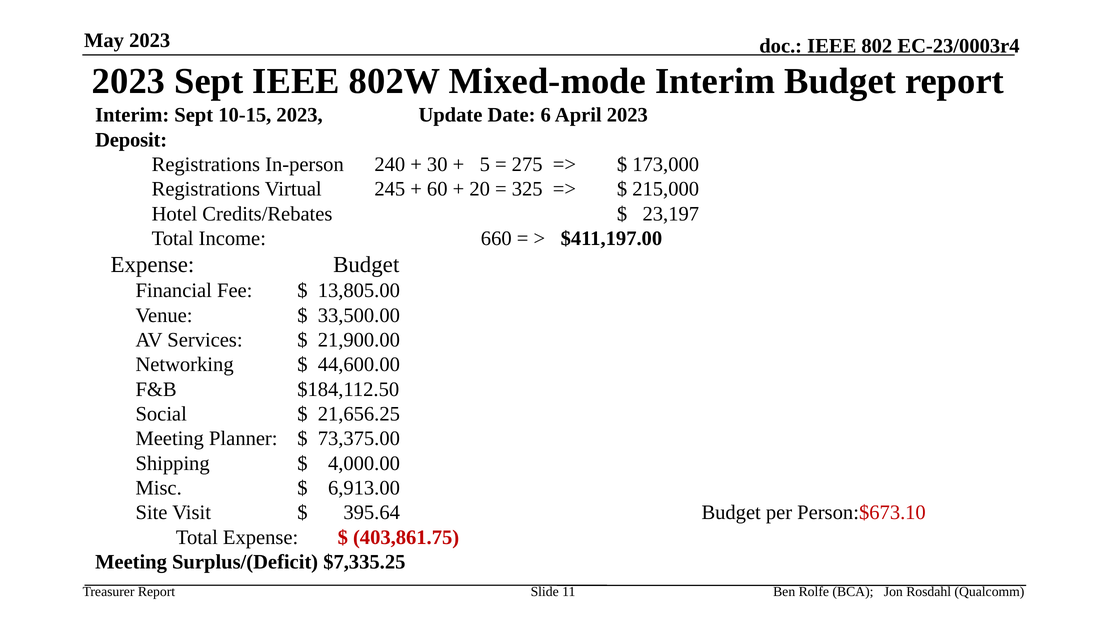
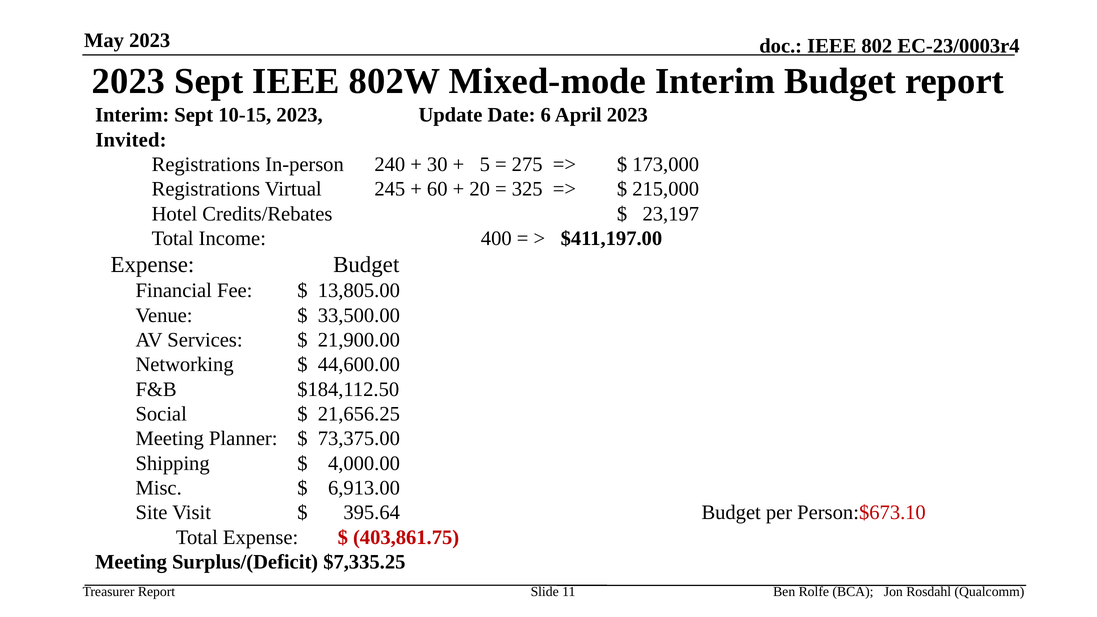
Deposit: Deposit -> Invited (131, 140)
660: 660 -> 400 (496, 238)
